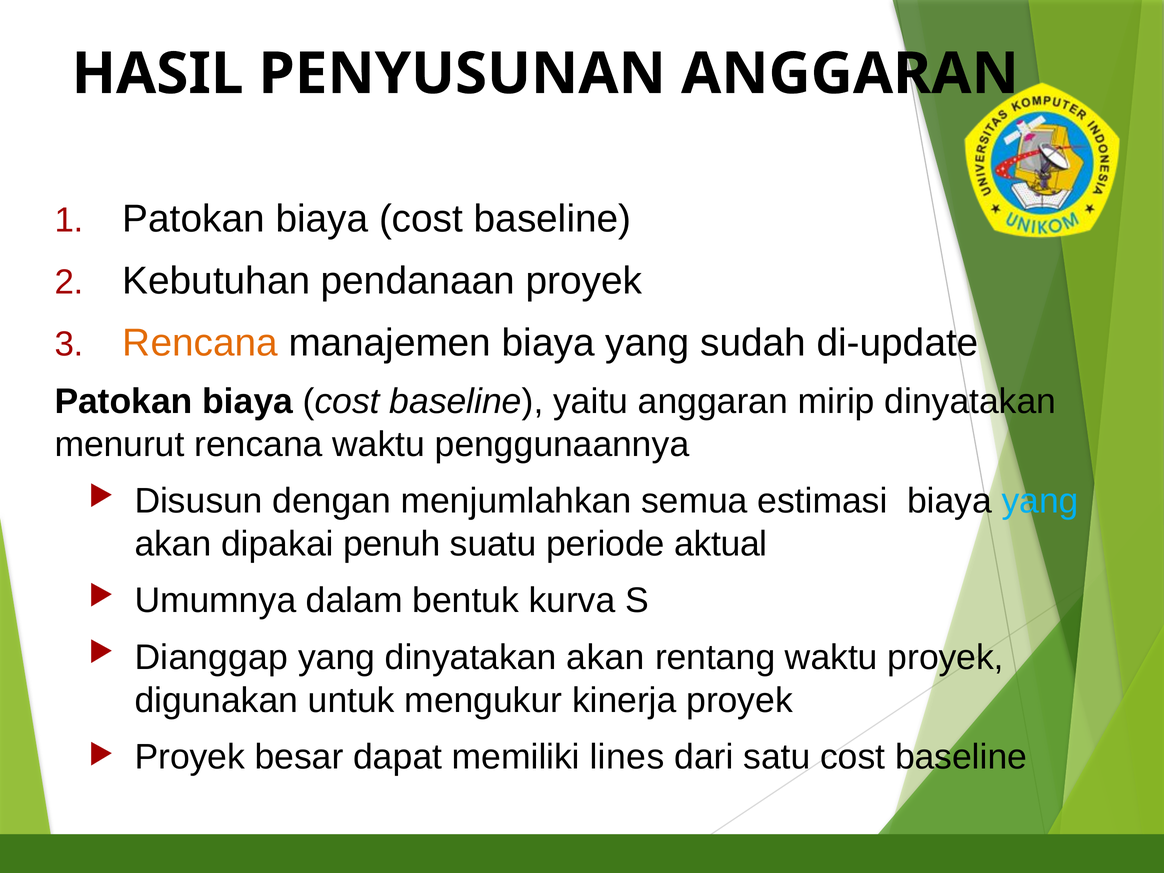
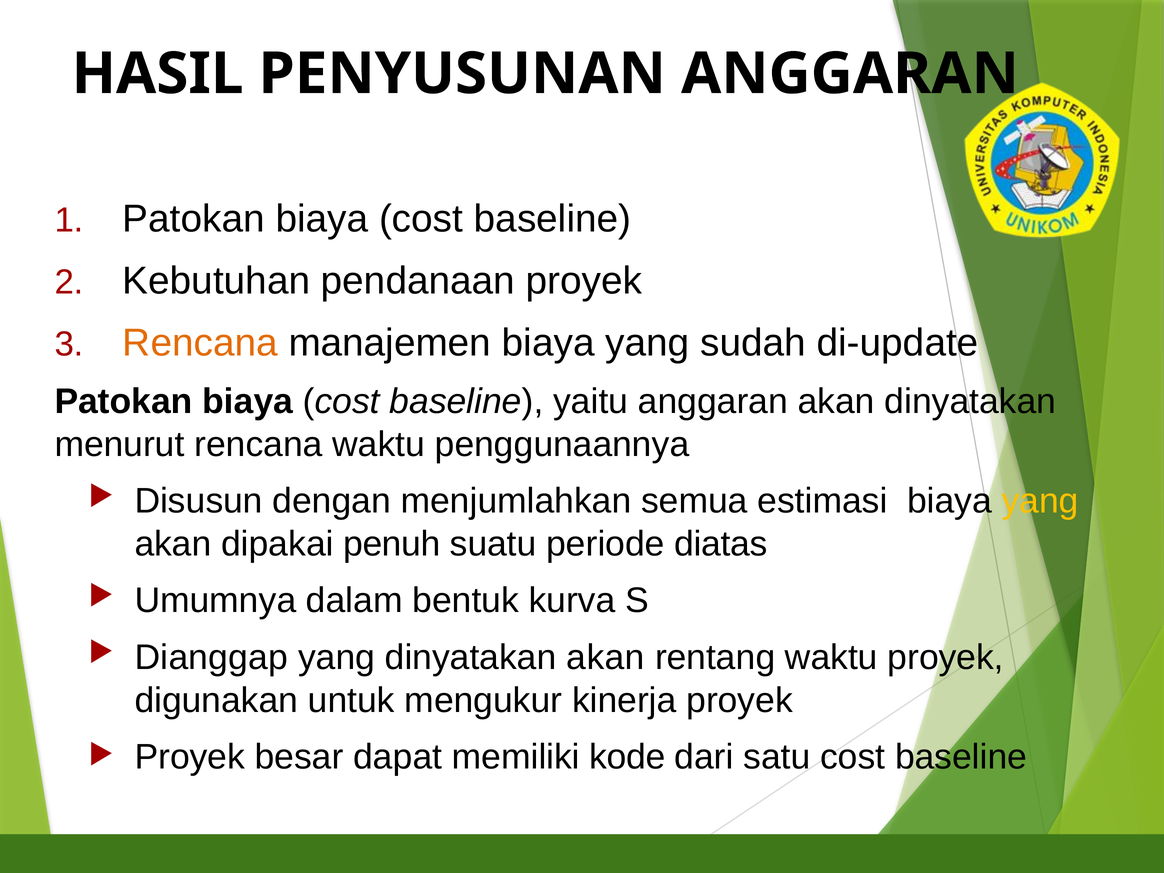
anggaran mirip: mirip -> akan (836, 402)
yang colour: light blue -> yellow (1040, 501)
aktual: aktual -> diatas (721, 544)
lines: lines -> kode (627, 757)
